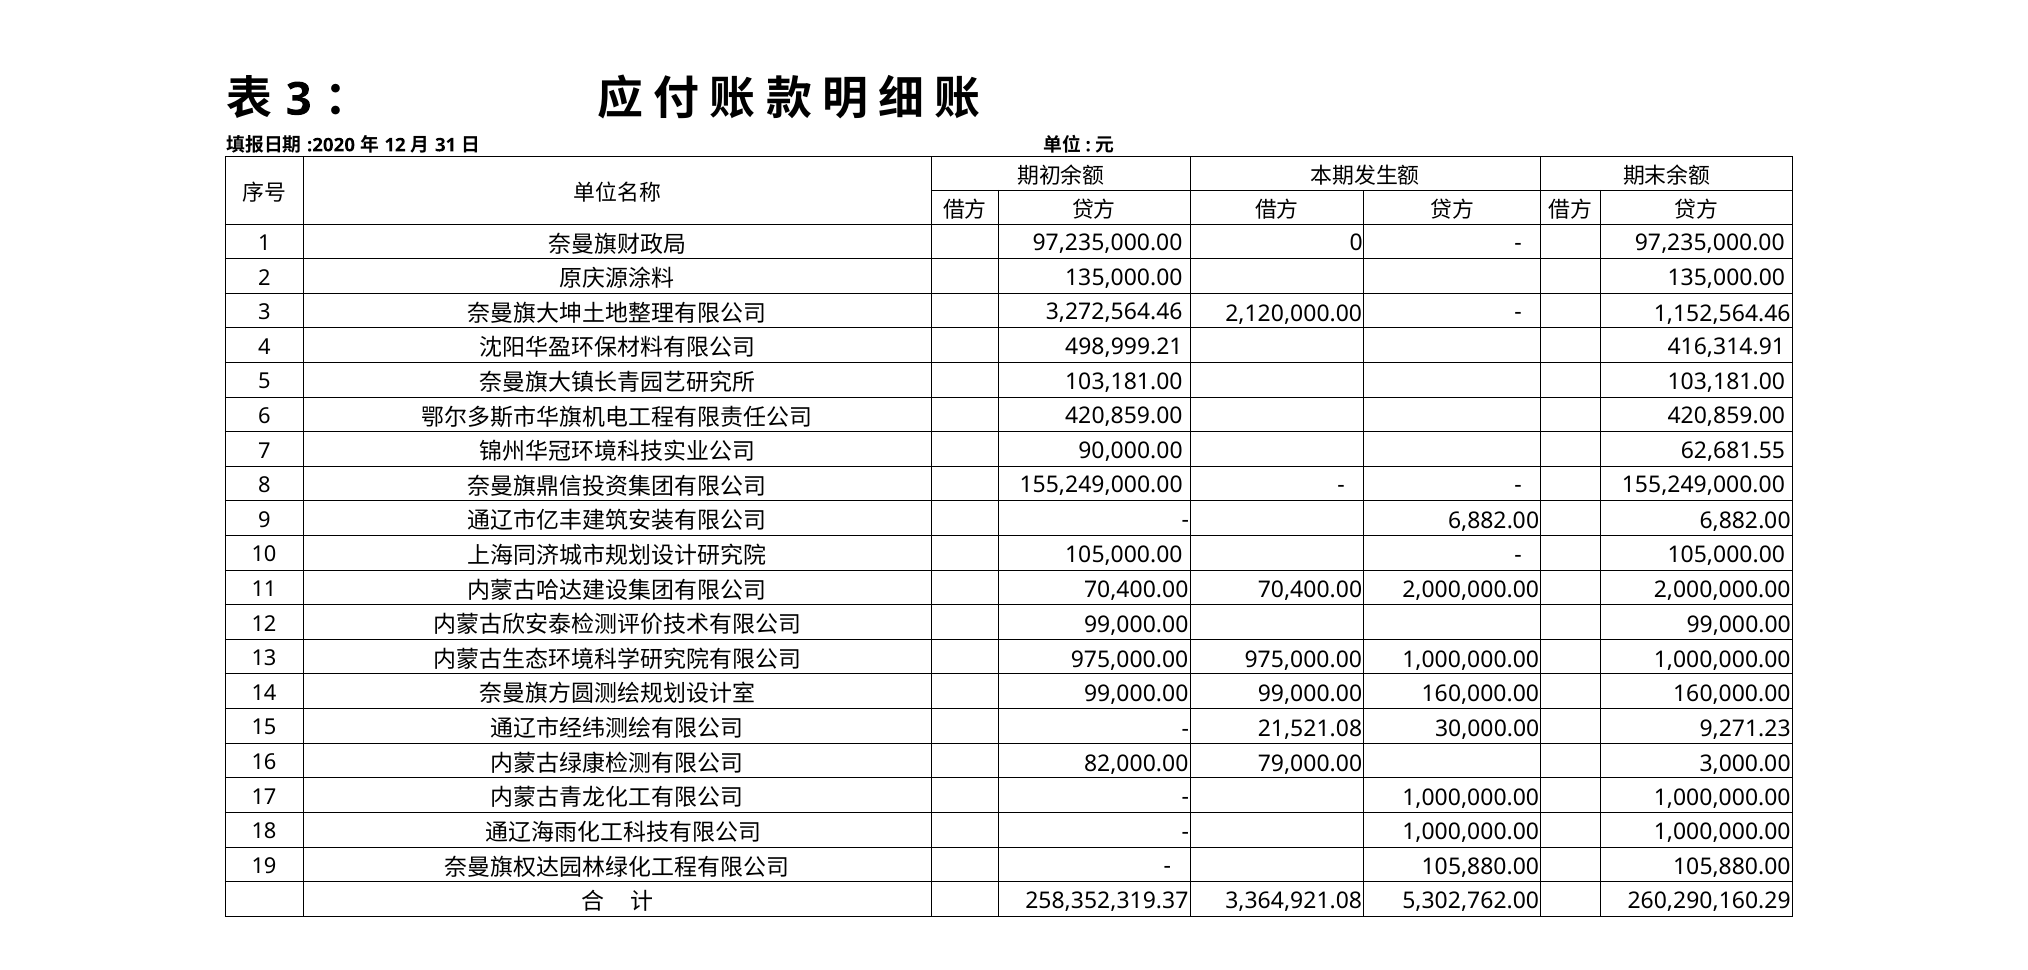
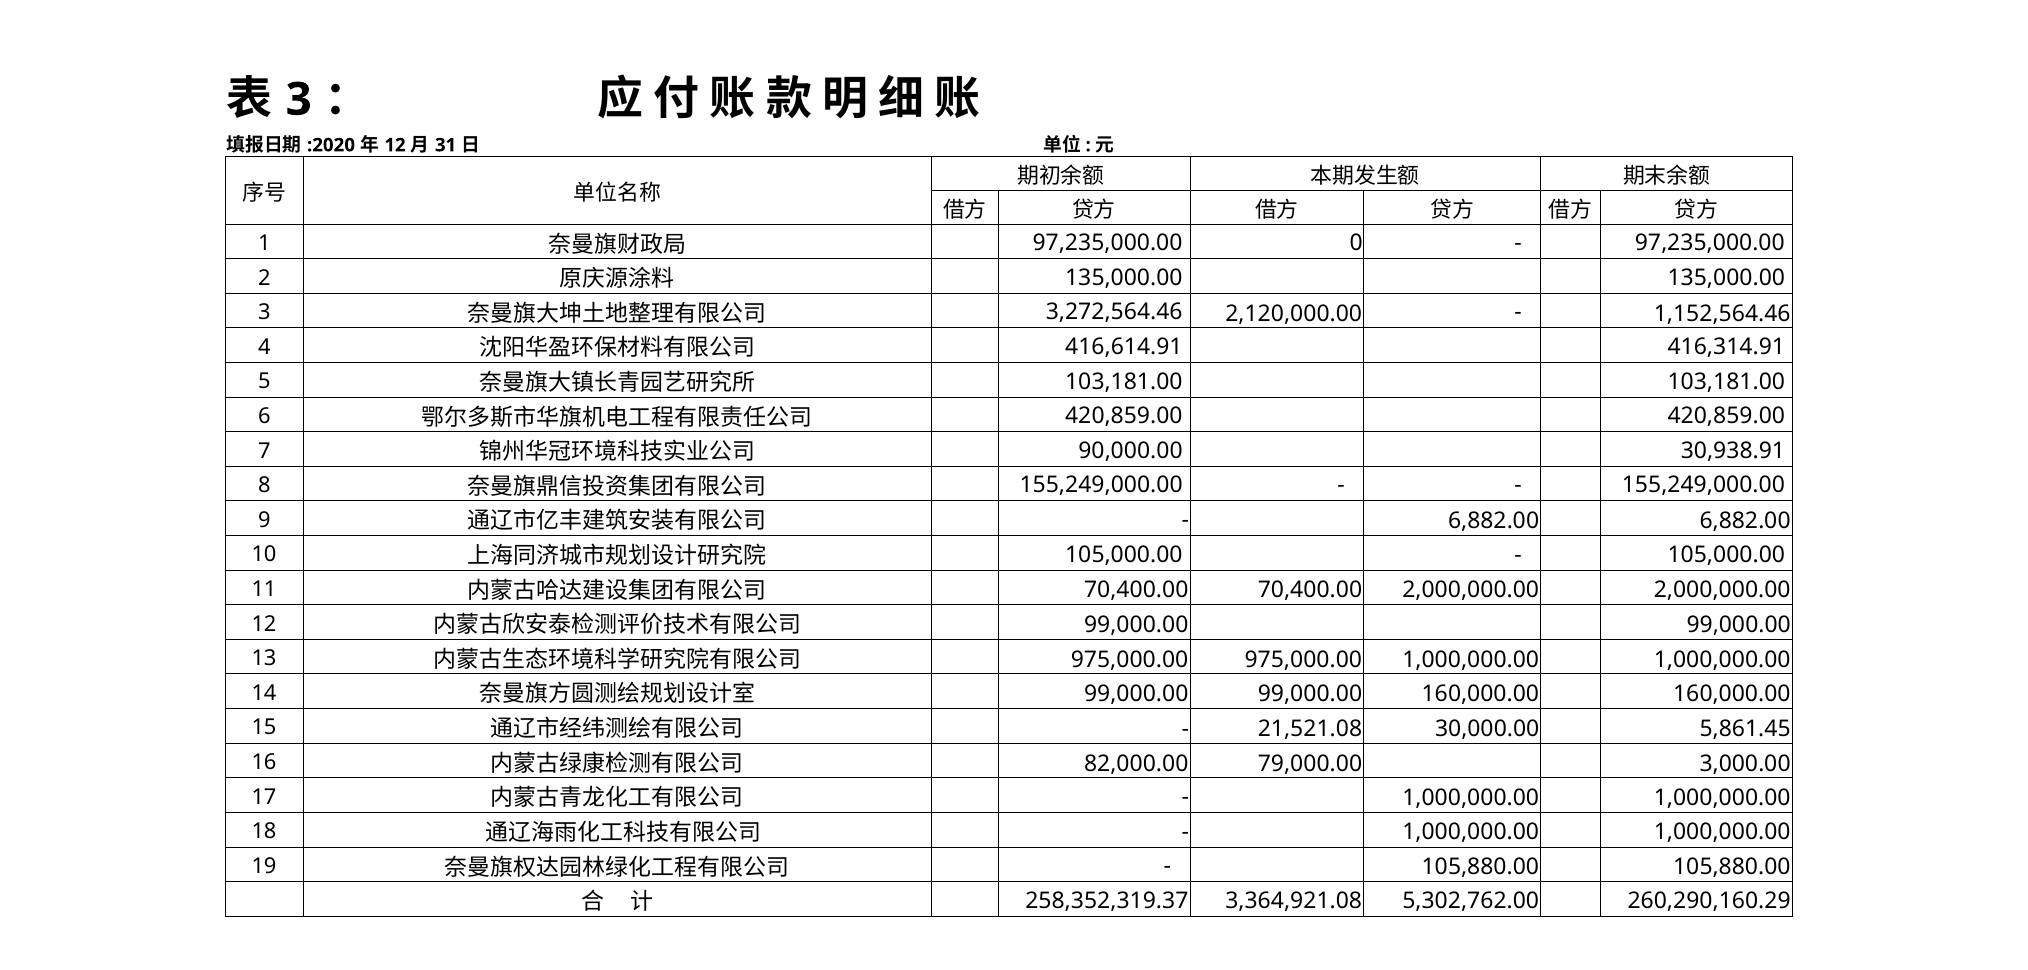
498,999.21: 498,999.21 -> 416,614.91 (1124, 347)
62,681.55: 62,681.55 -> 30,938.91 (1733, 451)
9,271.23: 9,271.23 -> 5,861.45 (1745, 729)
